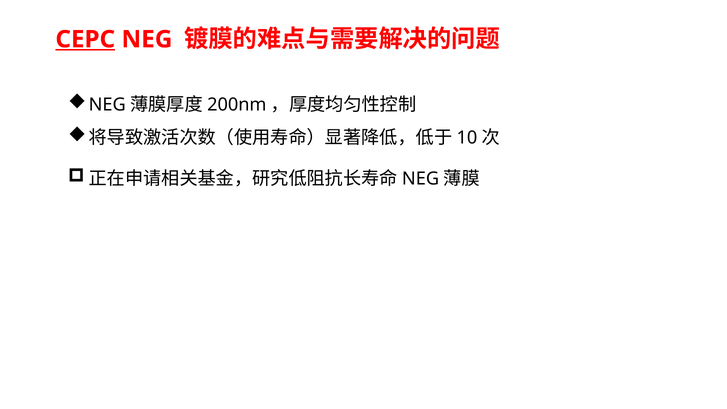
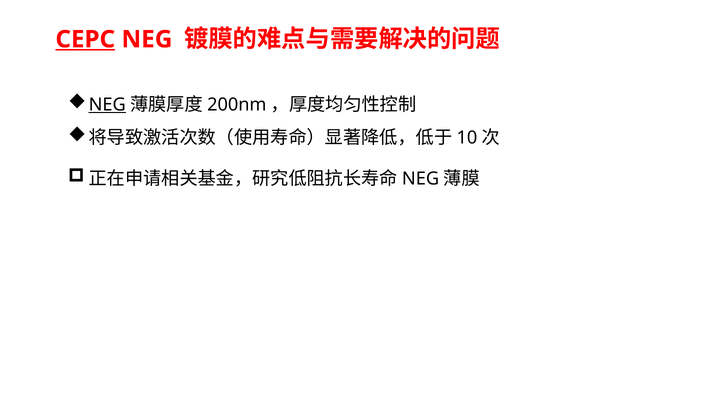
NEG underline: none -> present (107, 105)
